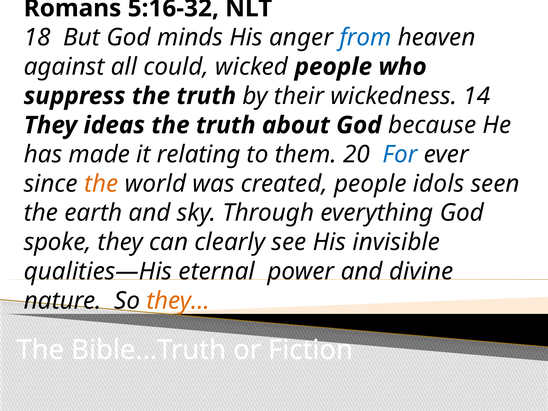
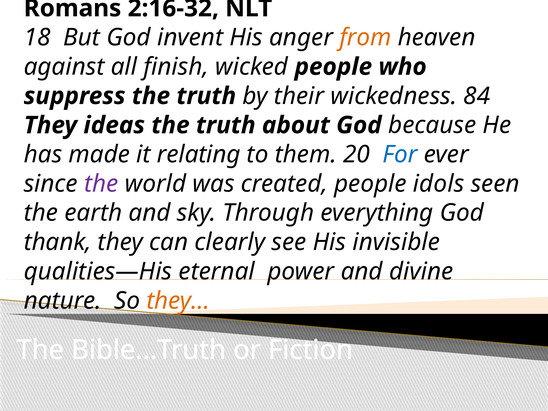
5:16-32: 5:16-32 -> 2:16-32 (173, 8)
minds: minds -> invent (190, 38)
from colour: blue -> orange (365, 38)
could: could -> finish (176, 67)
14: 14 -> 84 (477, 96)
the colour: orange -> purple (101, 184)
spoke: spoke -> thank (58, 242)
